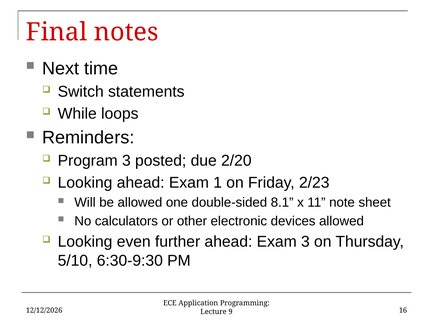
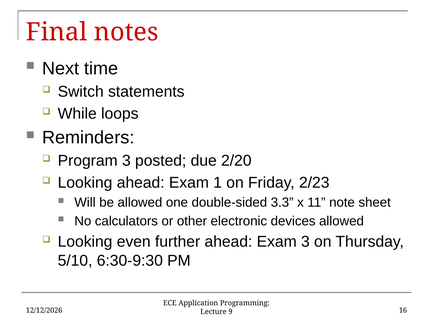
8.1: 8.1 -> 3.3 (282, 202)
